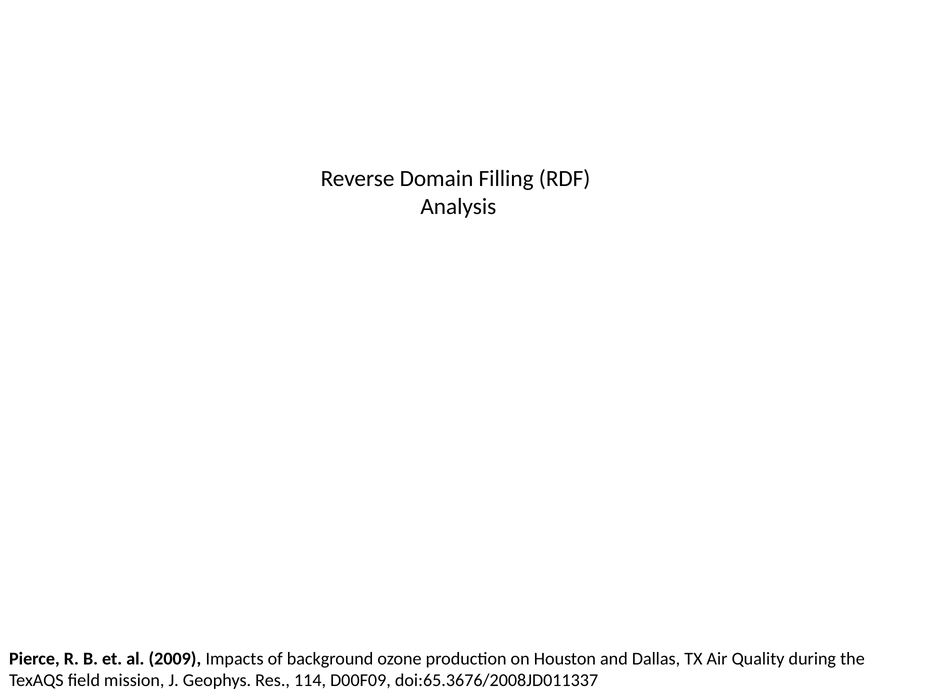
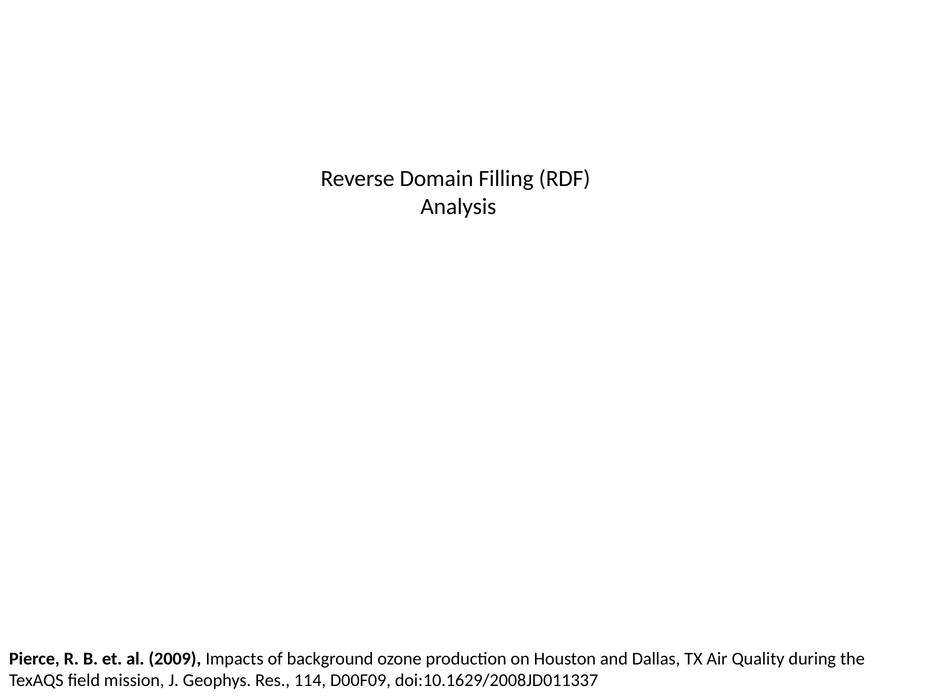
doi:65.3676/2008JD011337: doi:65.3676/2008JD011337 -> doi:10.1629/2008JD011337 (497, 681)
